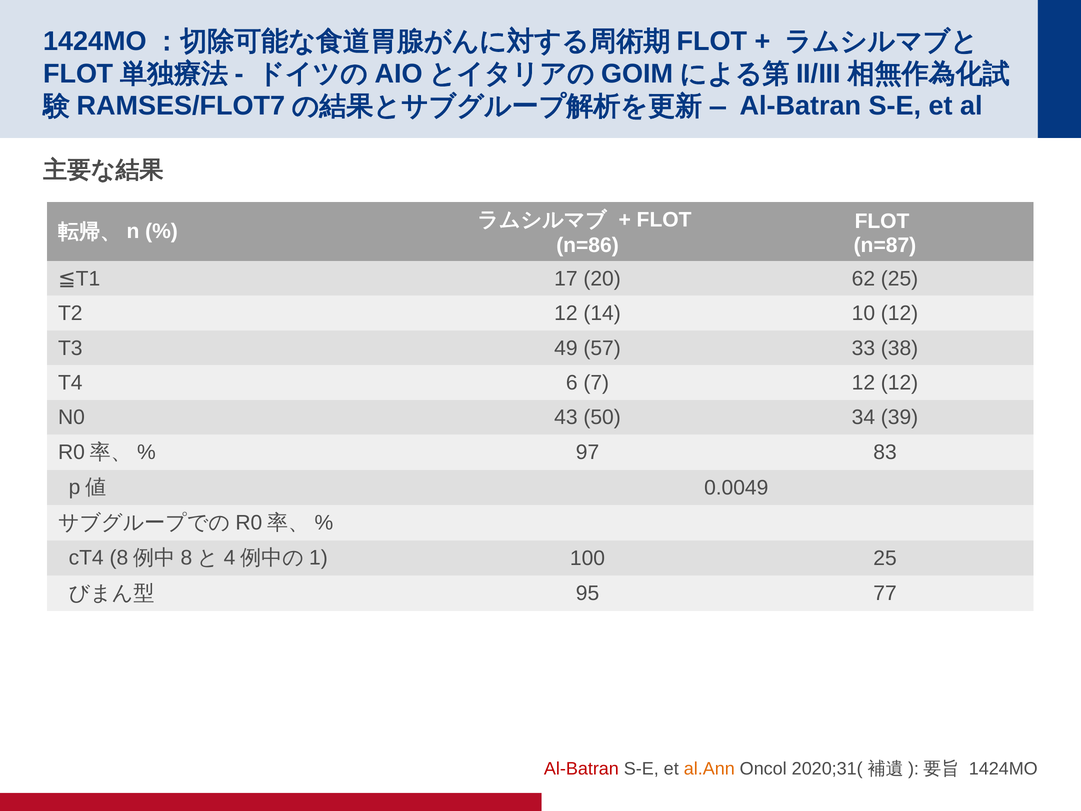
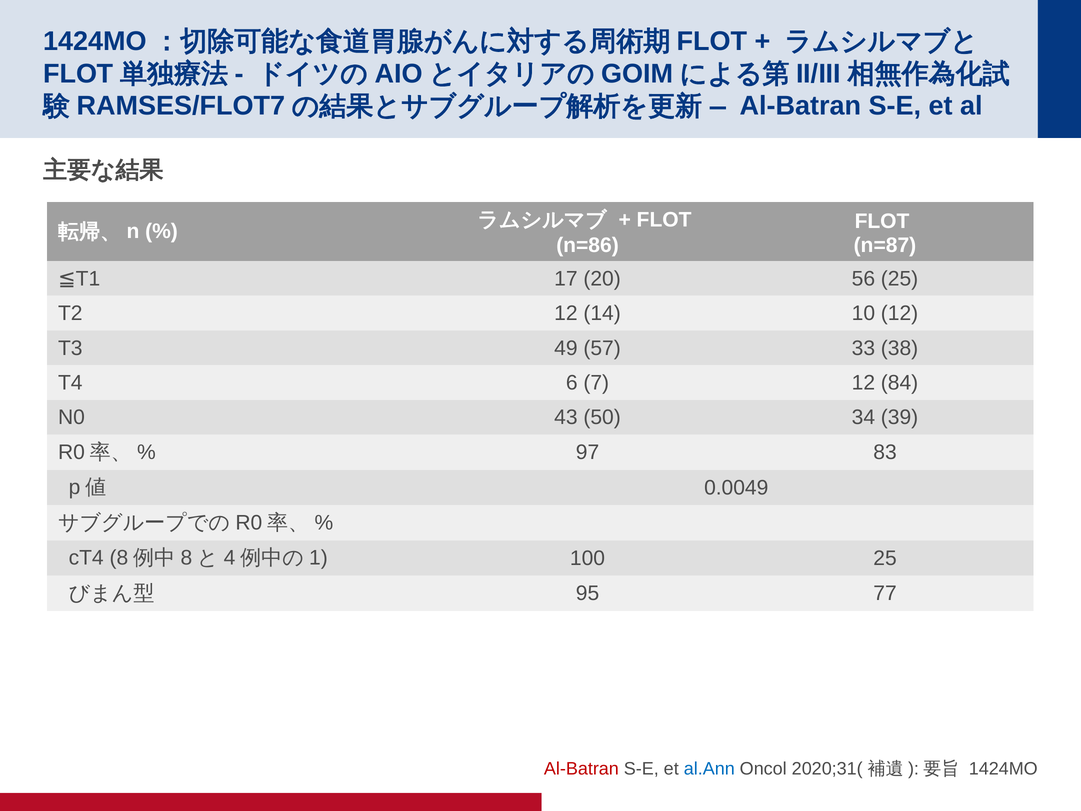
62: 62 -> 56 (863, 279)
12 12: 12 -> 84 (900, 383)
al.Ann colour: orange -> blue (709, 769)
